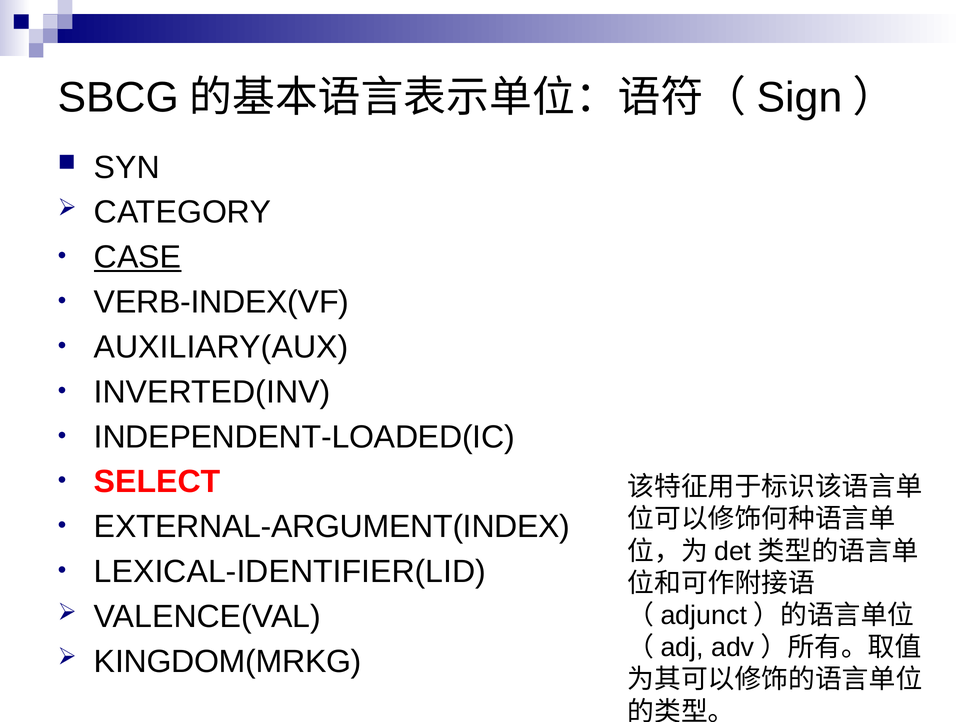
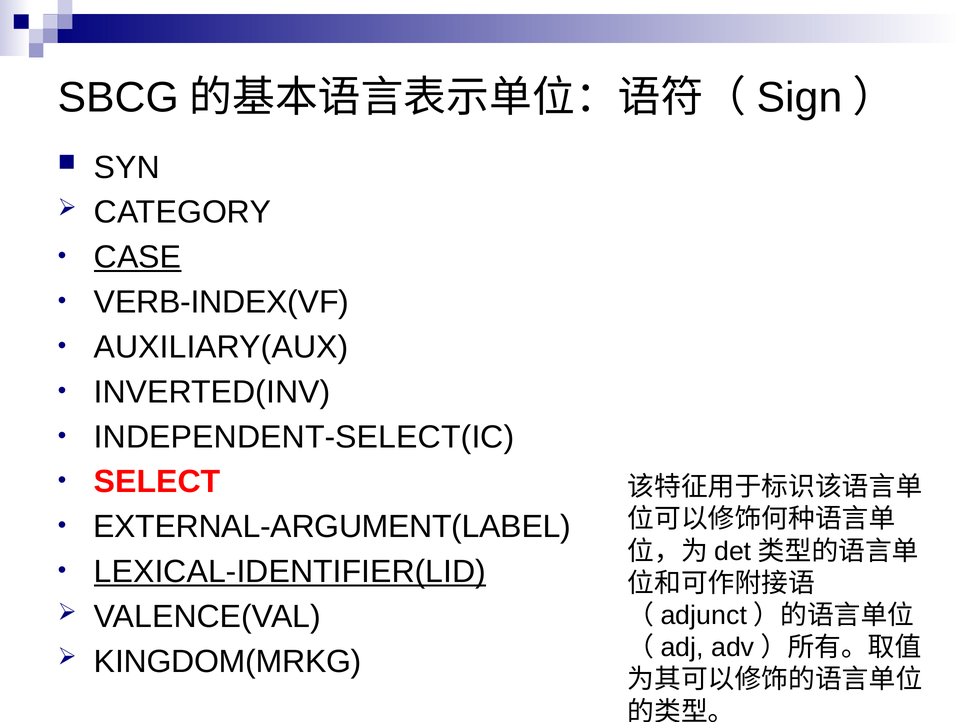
INDEPENDENT-LOADED(IC: INDEPENDENT-LOADED(IC -> INDEPENDENT-SELECT(IC (304, 437)
EXTERNAL-ARGUMENT(INDEX: EXTERNAL-ARGUMENT(INDEX -> EXTERNAL-ARGUMENT(LABEL (332, 527)
LEXICAL-IDENTIFIER(LID underline: none -> present (290, 572)
